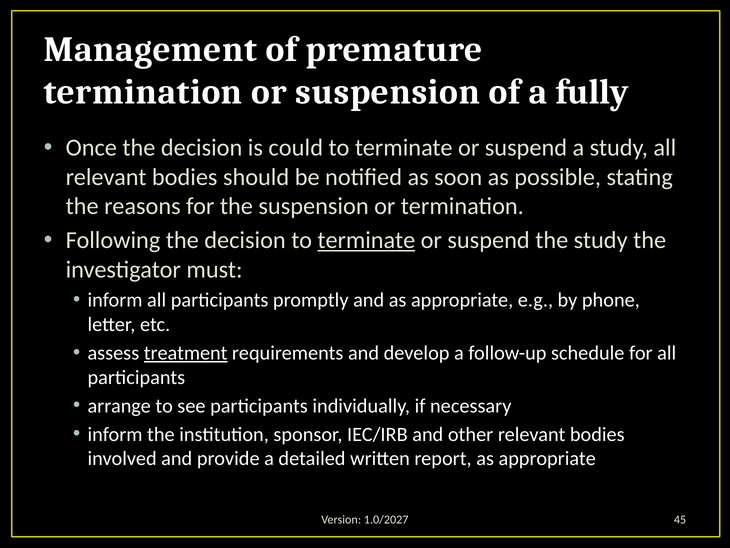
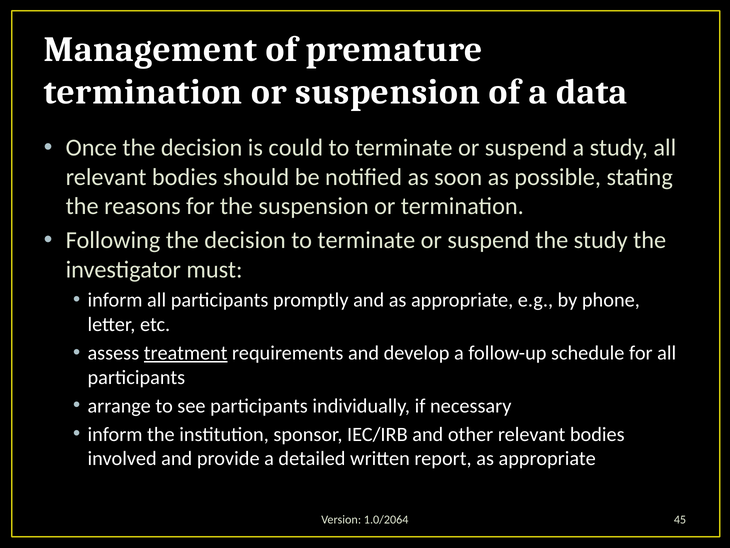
fully: fully -> data (592, 92)
terminate underline: present -> none (366, 240)
1.0/2027: 1.0/2027 -> 1.0/2064 (386, 519)
